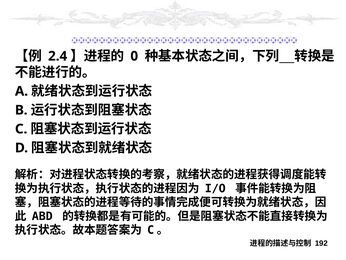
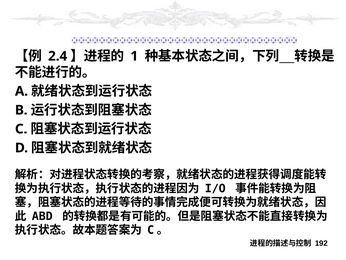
0: 0 -> 1 (134, 56)
